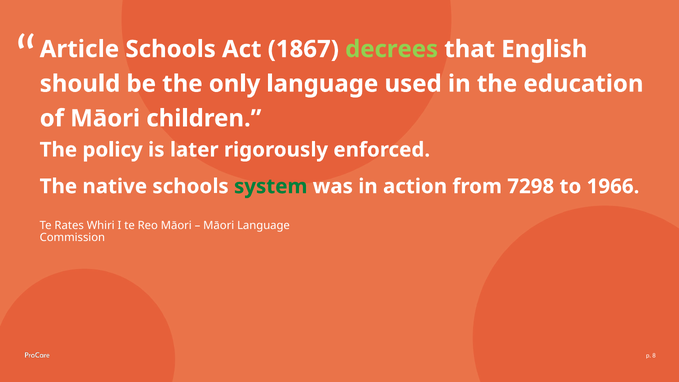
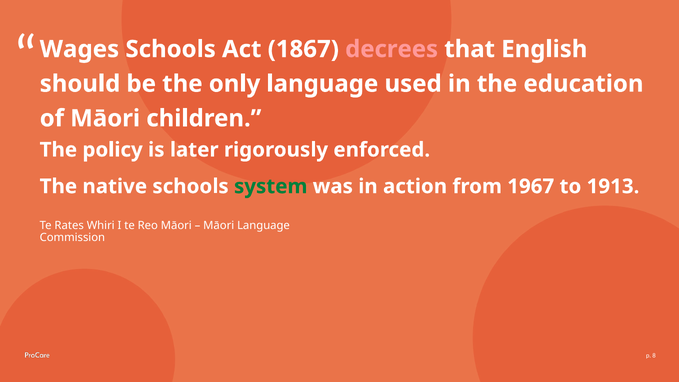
Article: Article -> Wages (79, 49)
decrees colour: light green -> pink (392, 49)
7298: 7298 -> 1967 (531, 186)
1966: 1966 -> 1913 (613, 186)
